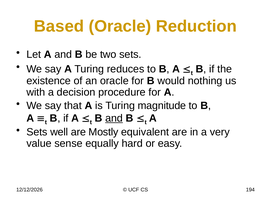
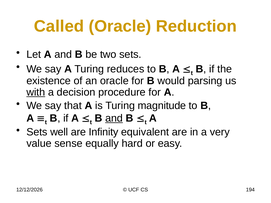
Based: Based -> Called (59, 26)
nothing: nothing -> parsing (205, 81)
with underline: none -> present (36, 92)
Mostly: Mostly -> Infinity (103, 132)
